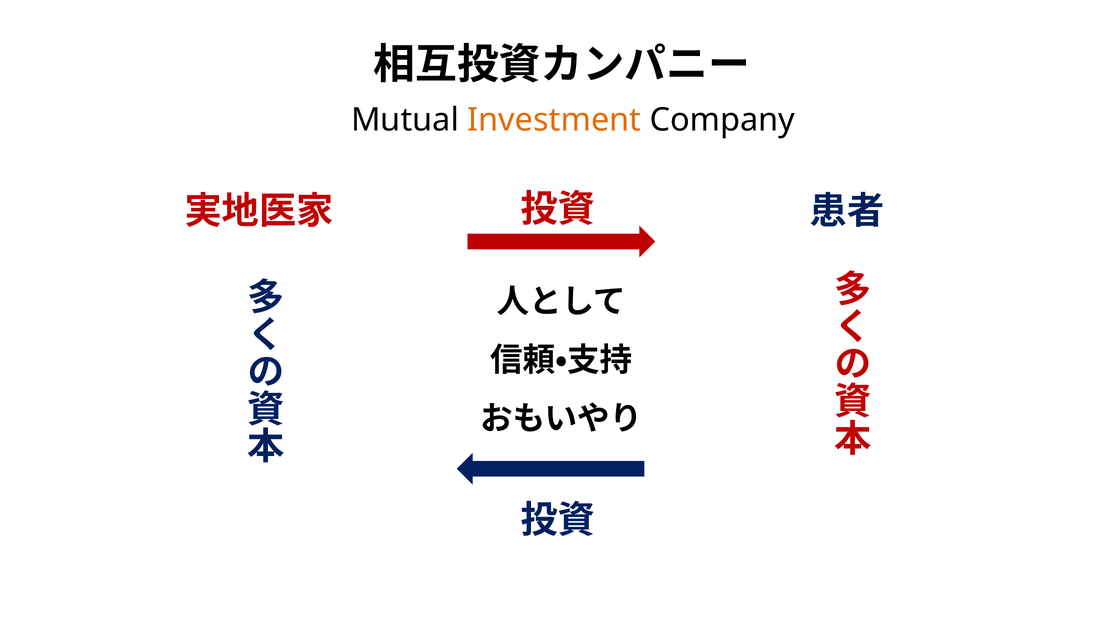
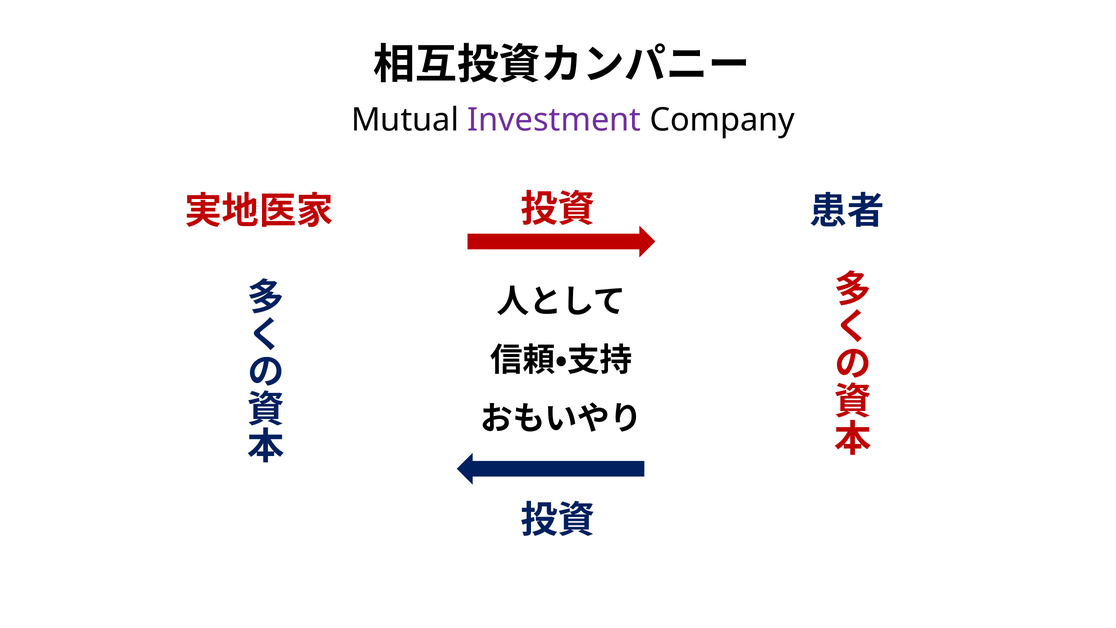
Investment colour: orange -> purple (554, 120)
